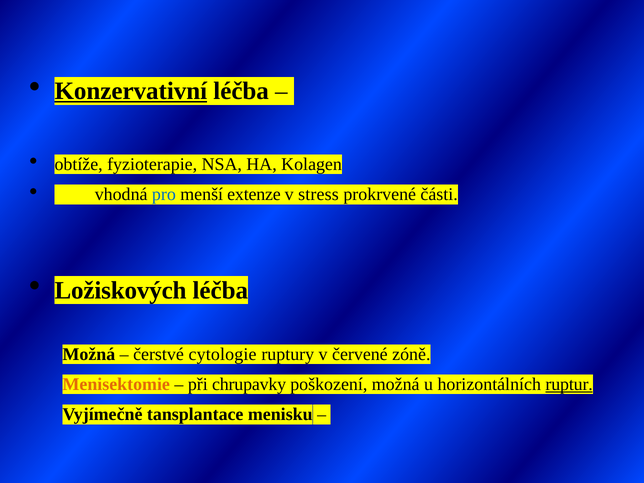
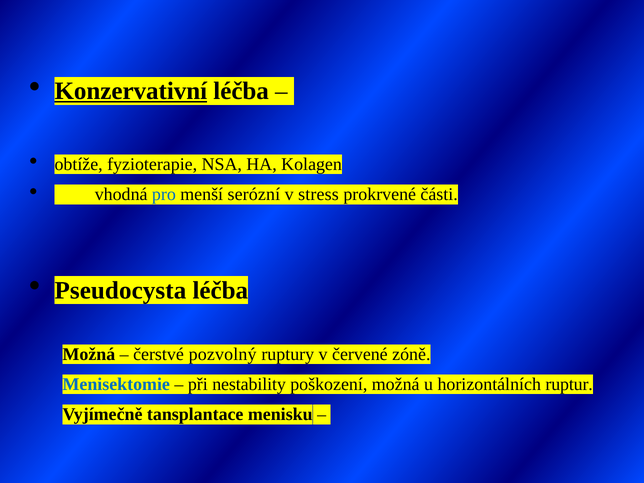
extenze: extenze -> serózní (254, 194)
Ložiskových: Ložiskových -> Pseudocysta (120, 290)
cytologie: cytologie -> pozvolný (223, 354)
Menisektomie colour: orange -> blue (116, 384)
chrupavky: chrupavky -> nestability (249, 384)
ruptur underline: present -> none (569, 384)
